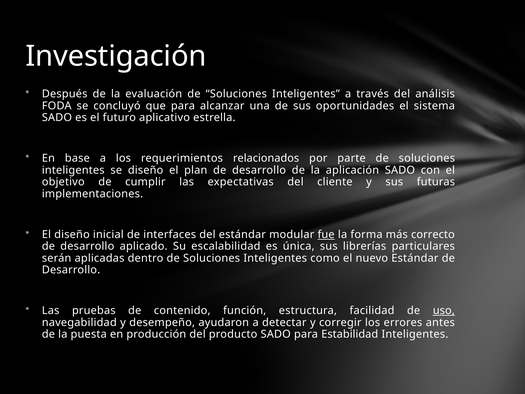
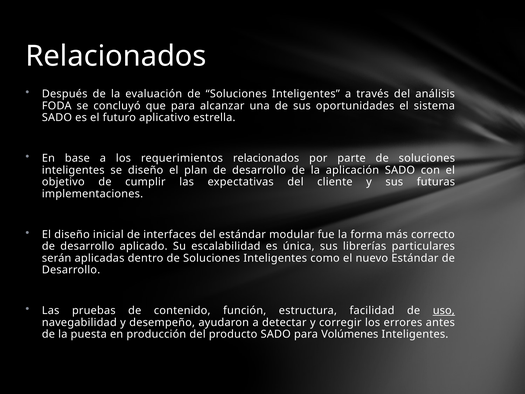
Investigación: Investigación -> Relacionados (116, 56)
fue underline: present -> none (326, 234)
Estabilidad: Estabilidad -> Volúmenes (350, 334)
